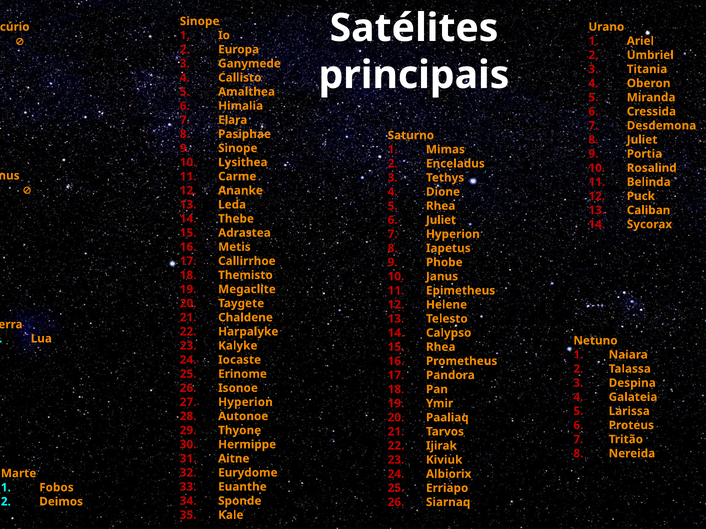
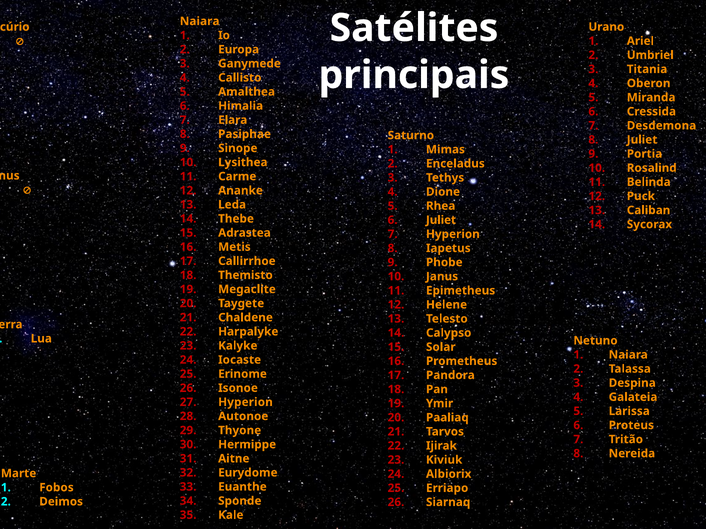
Sinope: Sinope -> Naiara (200, 21)
Rhea: Rhea -> Solar (441, 347)
